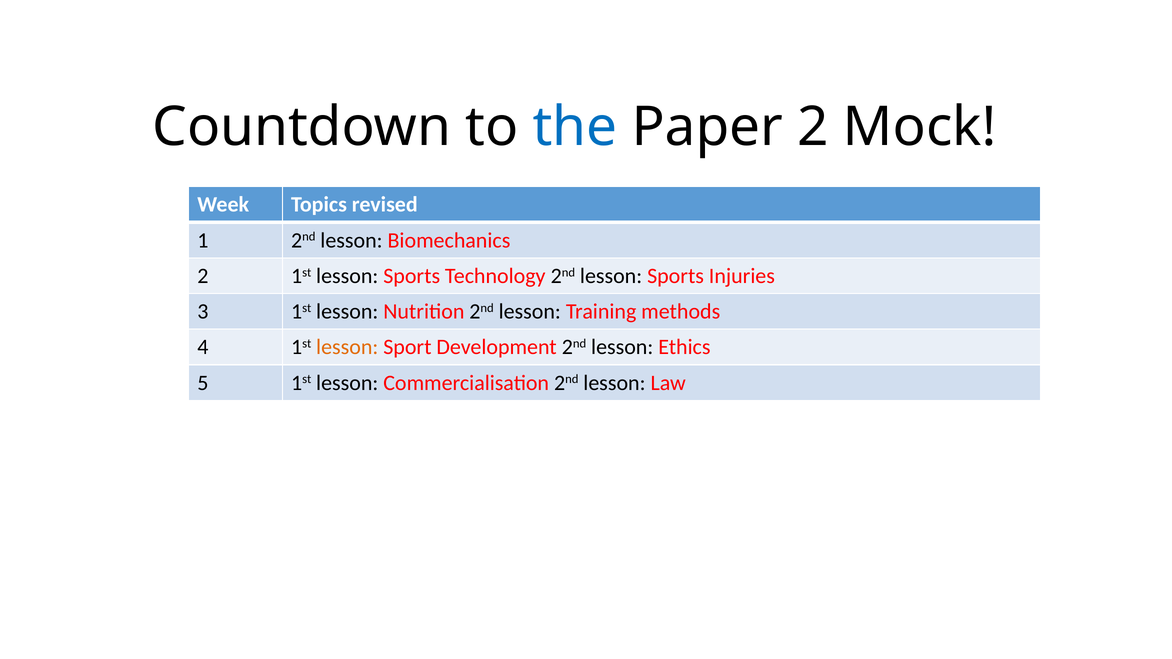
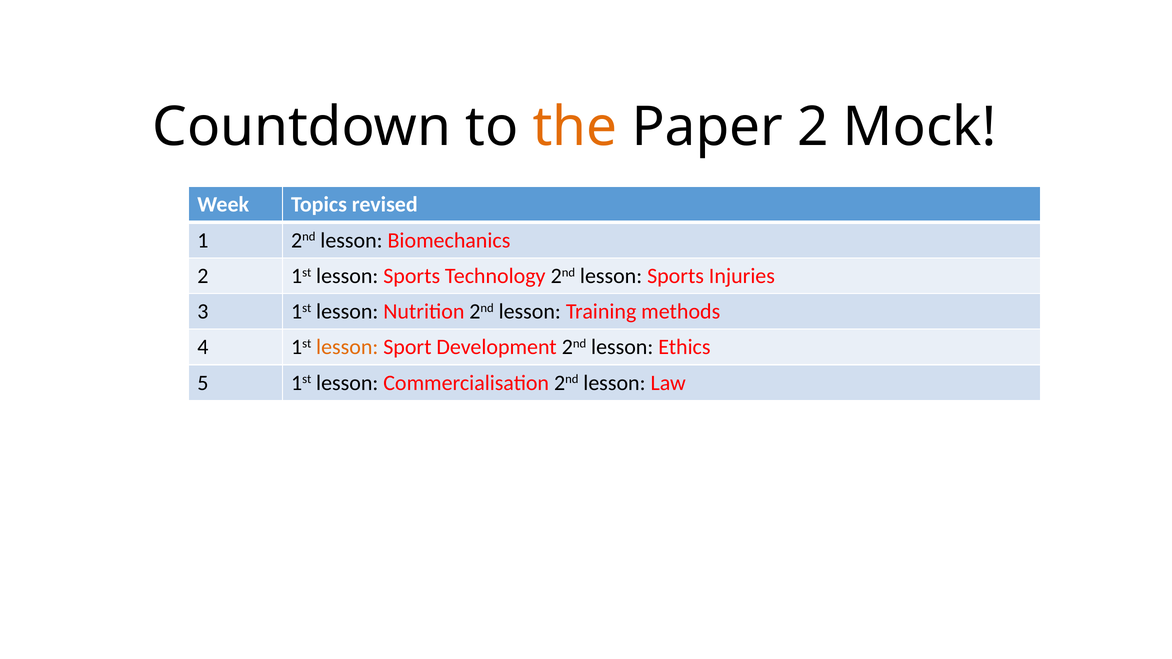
the colour: blue -> orange (575, 127)
